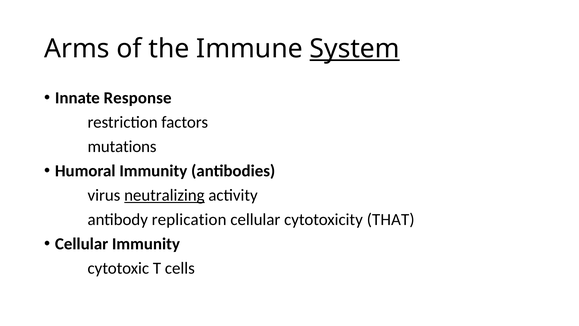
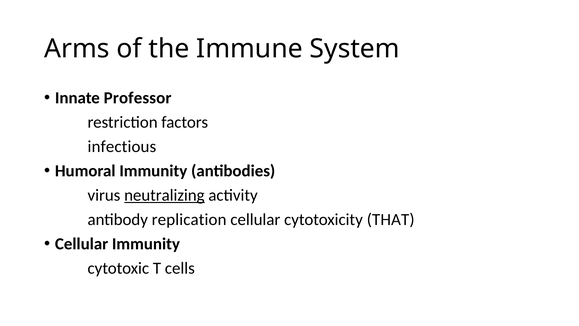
System underline: present -> none (355, 49)
Response: Response -> Professor (138, 98)
mutations: mutations -> infectious (122, 146)
